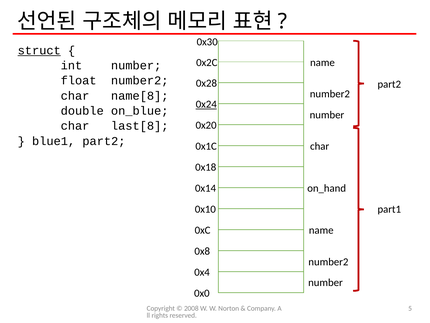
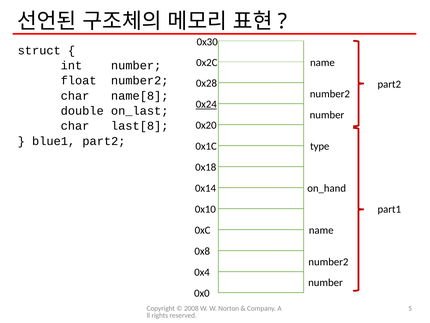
struct underline: present -> none (39, 50)
on_blue: on_blue -> on_last (140, 111)
char: char -> type (320, 146)
